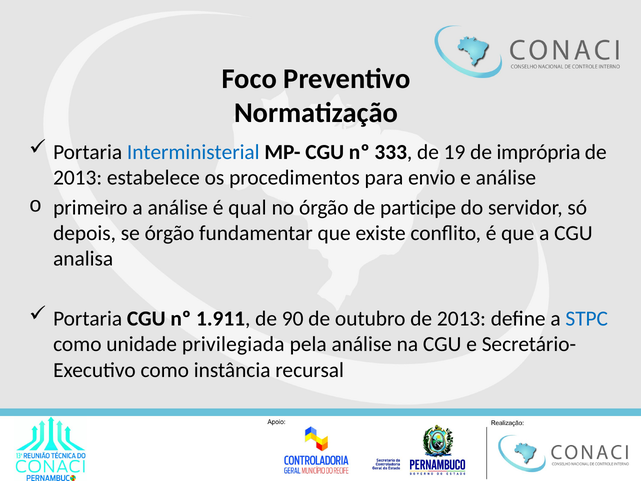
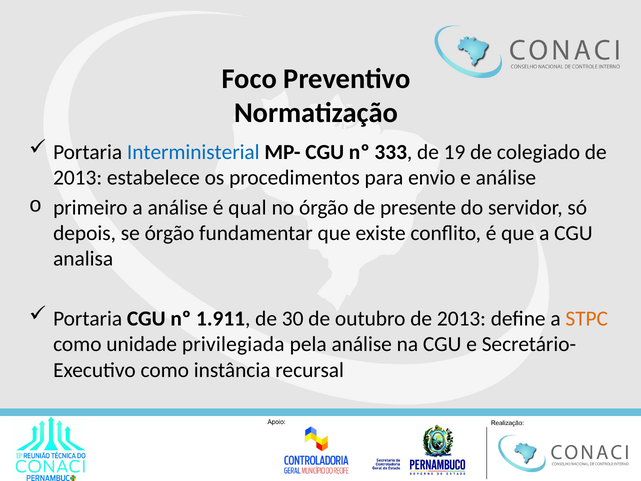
imprópria: imprópria -> colegiado (538, 152)
participe: participe -> presente (418, 207)
90: 90 -> 30 (293, 319)
STPC colour: blue -> orange (587, 319)
